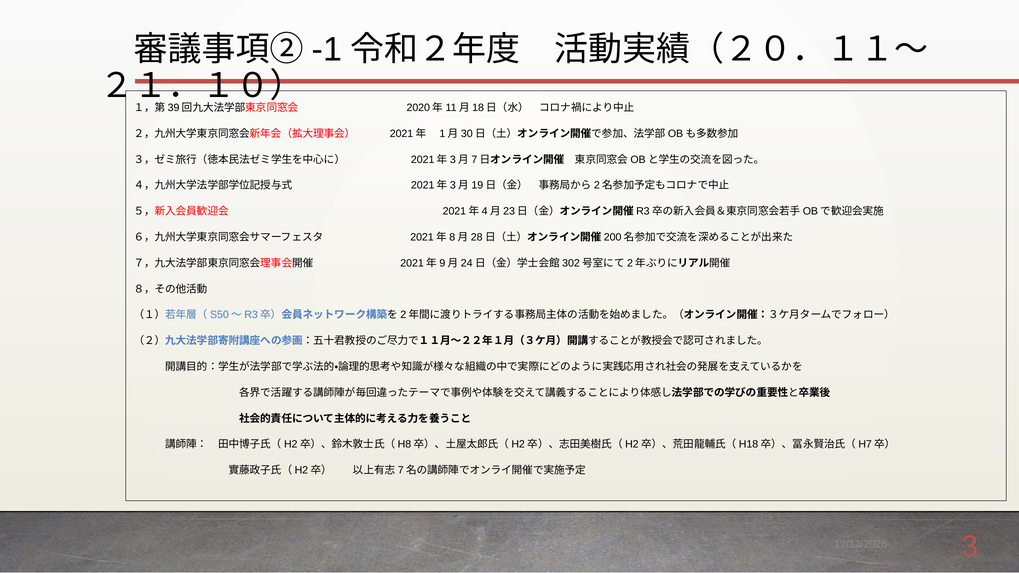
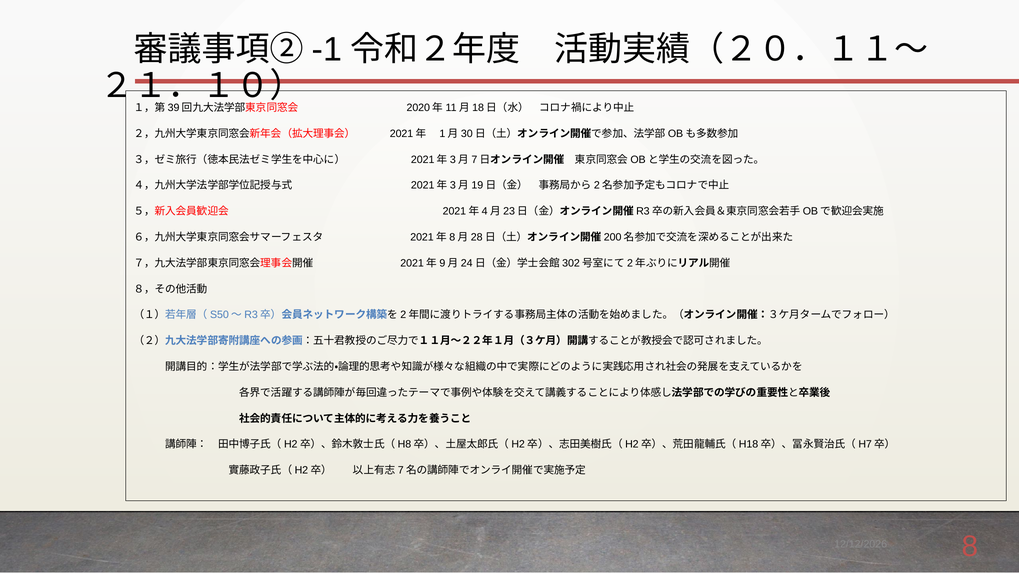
3: 3 -> 8 (970, 546)
